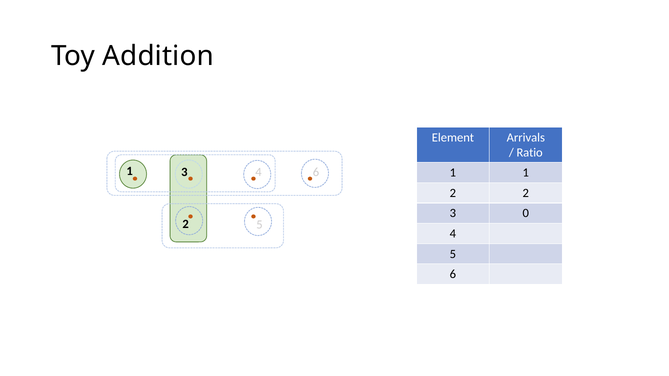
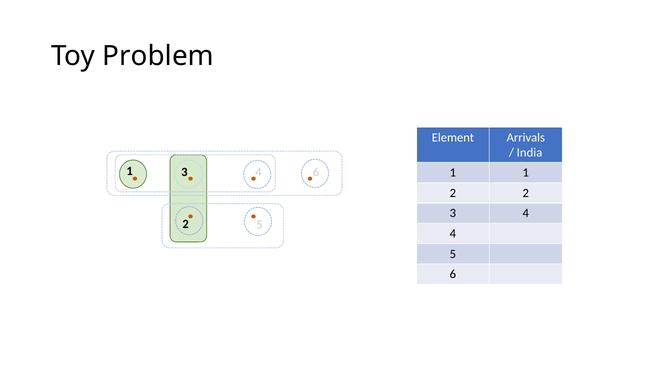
Addition: Addition -> Problem (158, 56)
Ratio: Ratio -> India (530, 153)
3 0: 0 -> 4 (526, 213)
